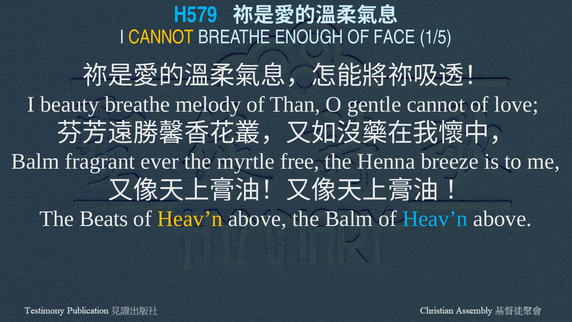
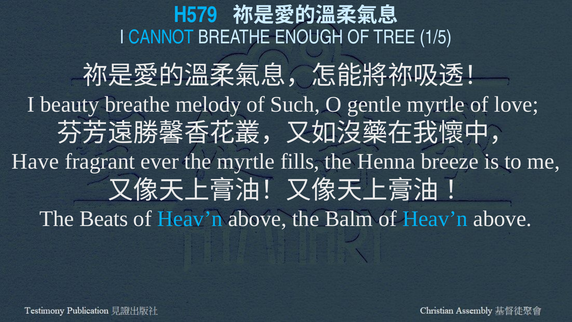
CANNOT colour: yellow -> light blue (161, 37)
FACE: FACE -> TREE (395, 37)
Than: Than -> Such (295, 104)
gentle cannot: cannot -> myrtle (436, 104)
Balm: Balm -> Have (35, 161)
free: free -> fills (300, 161)
Heav’n colour: yellow -> light blue (190, 219)
